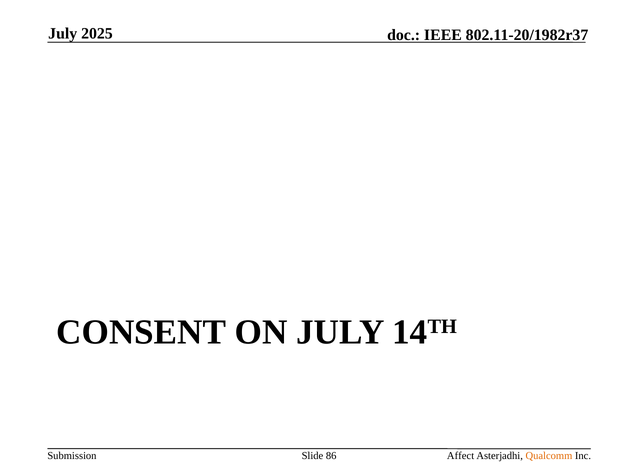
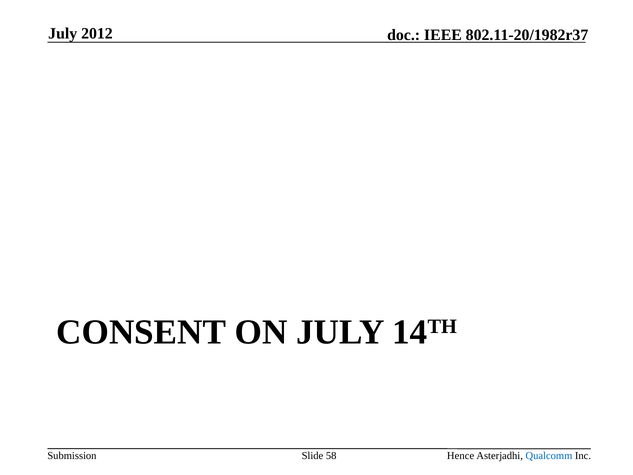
2025: 2025 -> 2012 (97, 34)
86: 86 -> 58 (331, 455)
Affect: Affect -> Hence (461, 455)
Qualcomm colour: orange -> blue (549, 455)
